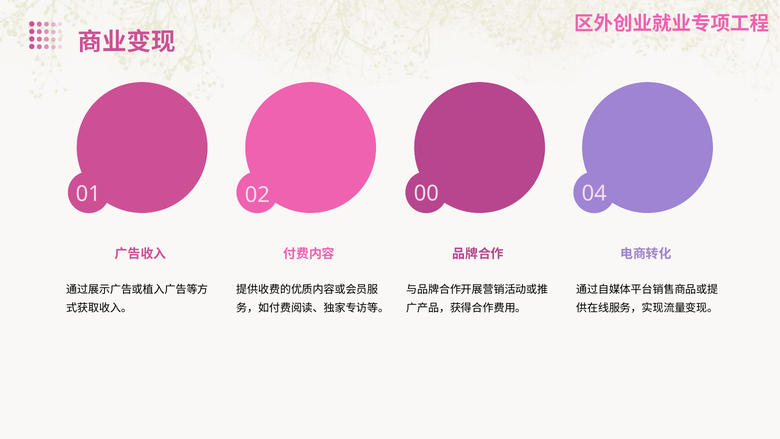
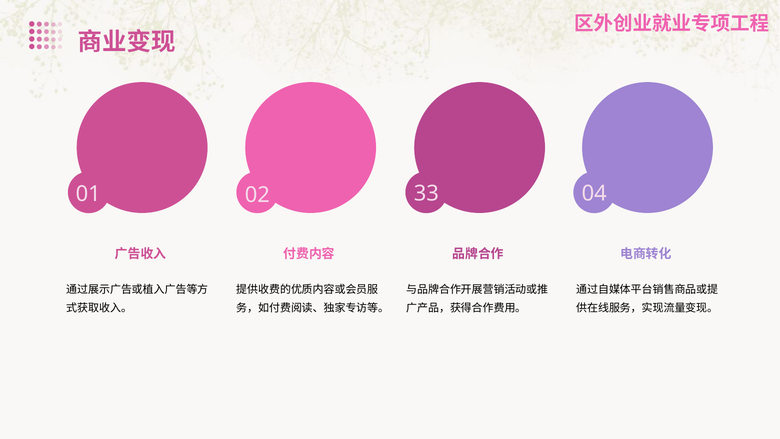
00: 00 -> 33 (426, 194)
